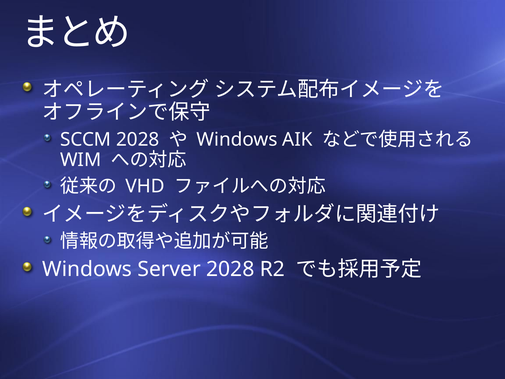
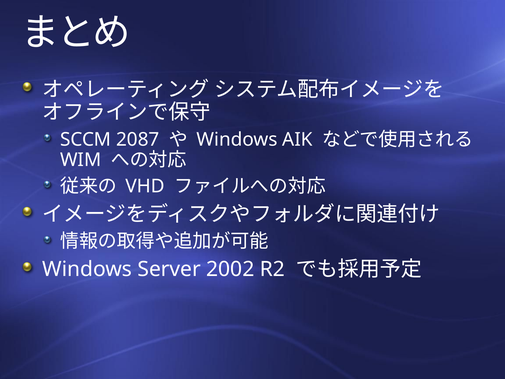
SCCM 2028: 2028 -> 2087 (138, 139)
Server 2028: 2028 -> 2002 (230, 269)
